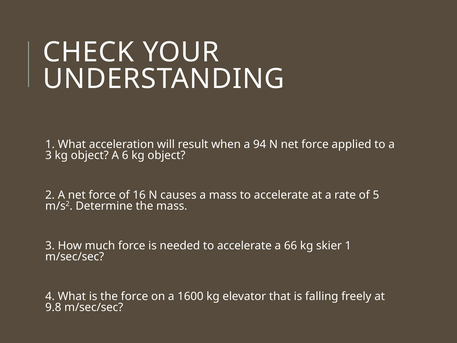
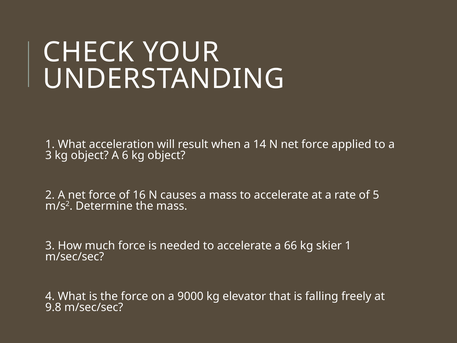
94: 94 -> 14 (260, 144)
1600: 1600 -> 9000 (190, 296)
